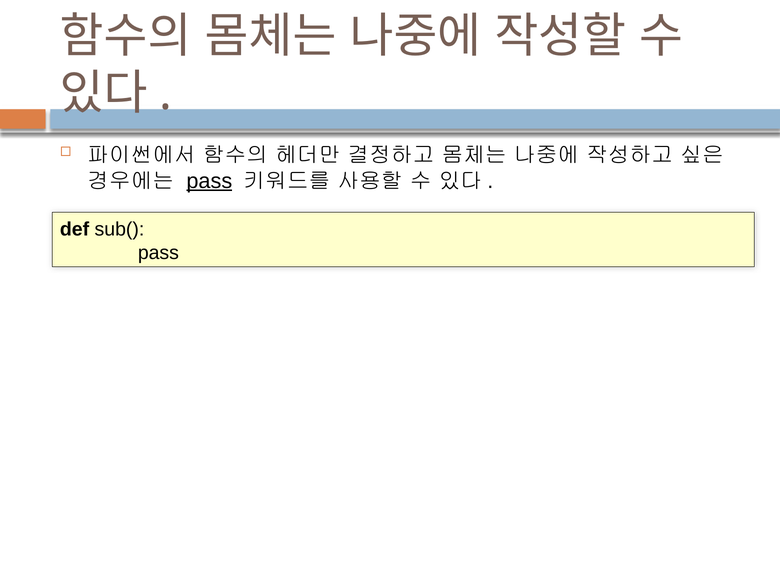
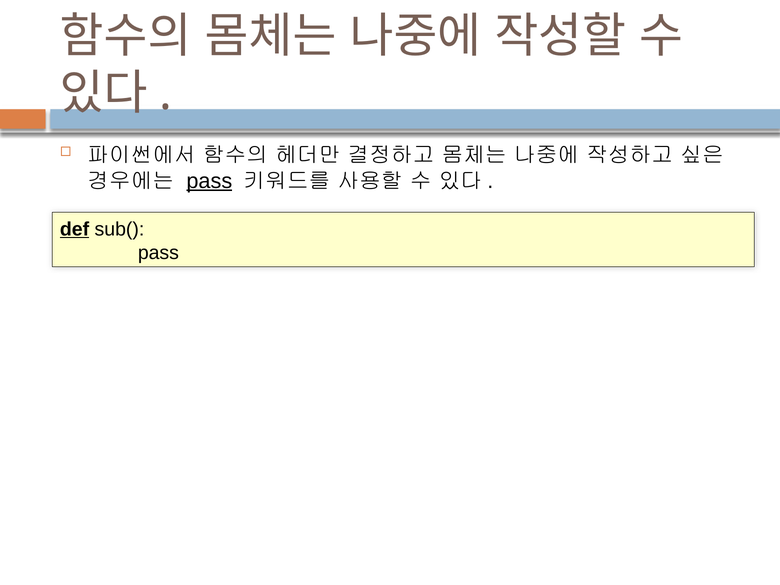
def underline: none -> present (75, 229)
